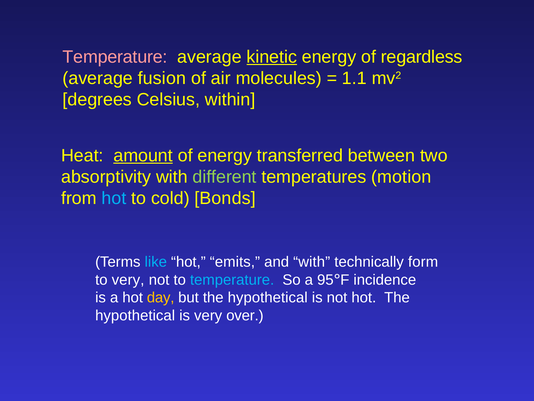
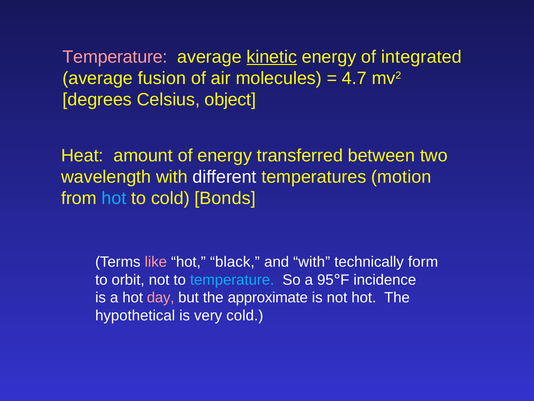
regardless: regardless -> integrated (421, 57)
1.1: 1.1 -> 4.7 (354, 78)
within: within -> object (230, 100)
amount underline: present -> none (143, 155)
absorptivity: absorptivity -> wavelength (106, 177)
different colour: light green -> white (225, 177)
like colour: light blue -> pink (156, 262)
emits: emits -> black (235, 262)
to very: very -> orbit (128, 280)
day colour: yellow -> pink (161, 297)
but the hypothetical: hypothetical -> approximate (268, 297)
very over: over -> cold (245, 315)
